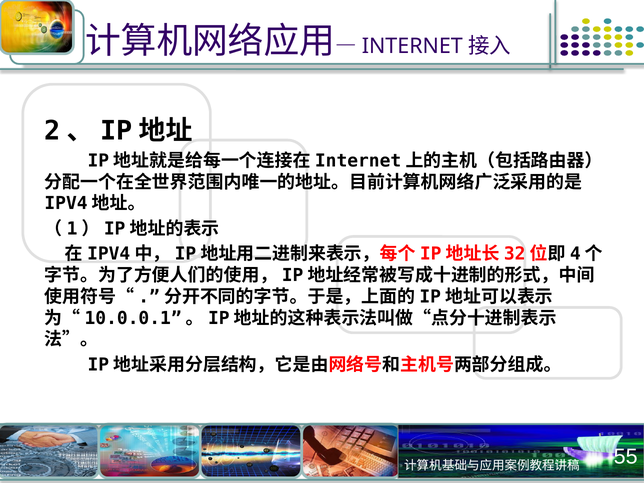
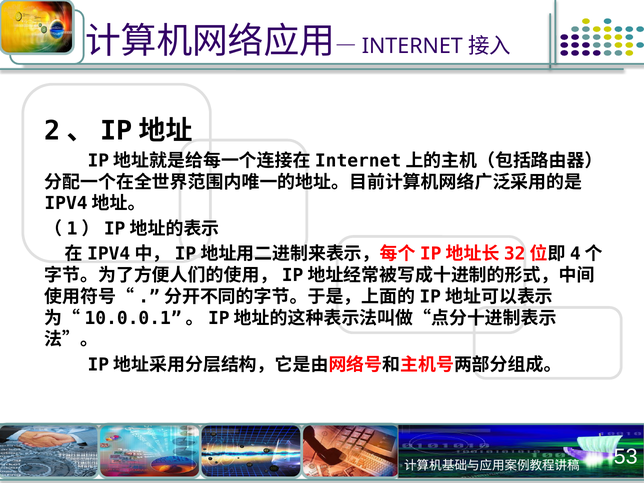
55: 55 -> 53 (626, 457)
